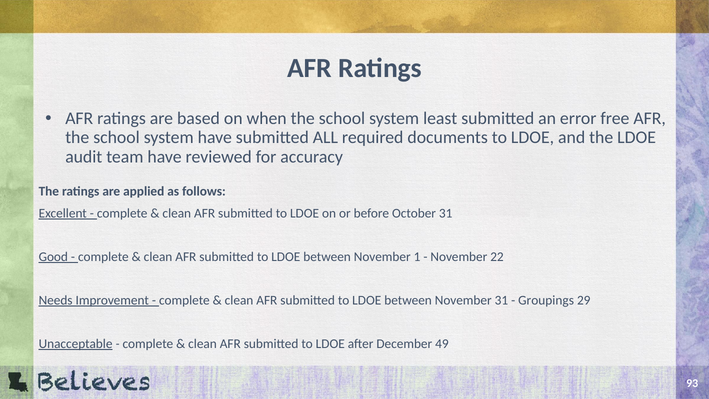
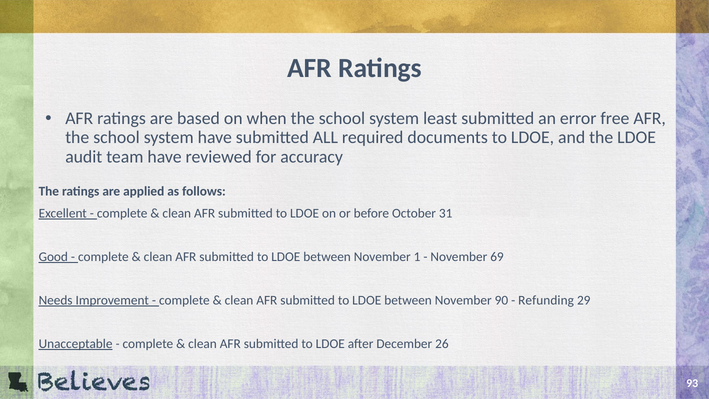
22: 22 -> 69 (497, 257)
November 31: 31 -> 90 (501, 300)
Groupings: Groupings -> Refunding (546, 300)
49: 49 -> 26 (442, 344)
